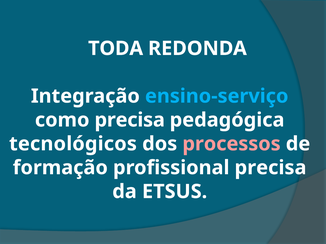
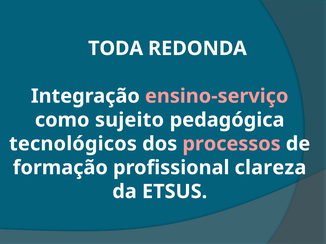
ensino-serviço colour: light blue -> pink (217, 96)
como precisa: precisa -> sujeito (129, 120)
profissional precisa: precisa -> clareza (270, 168)
